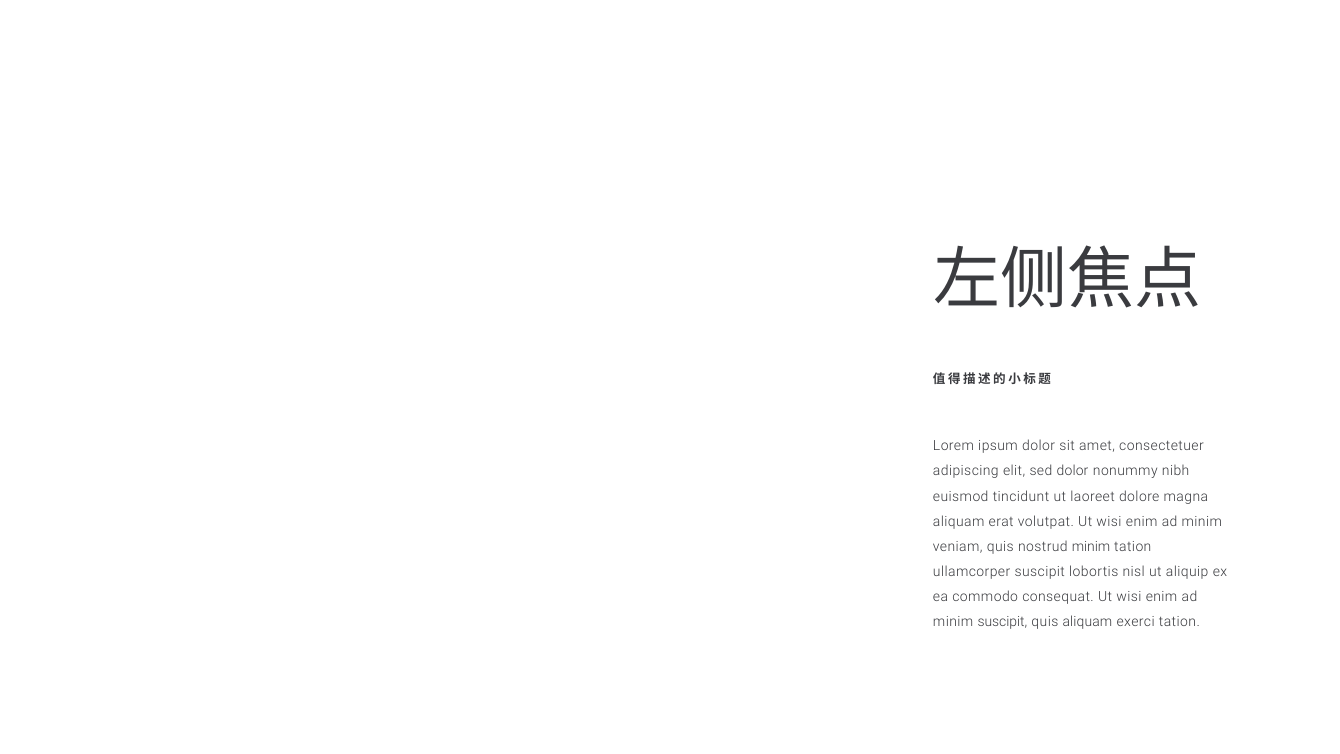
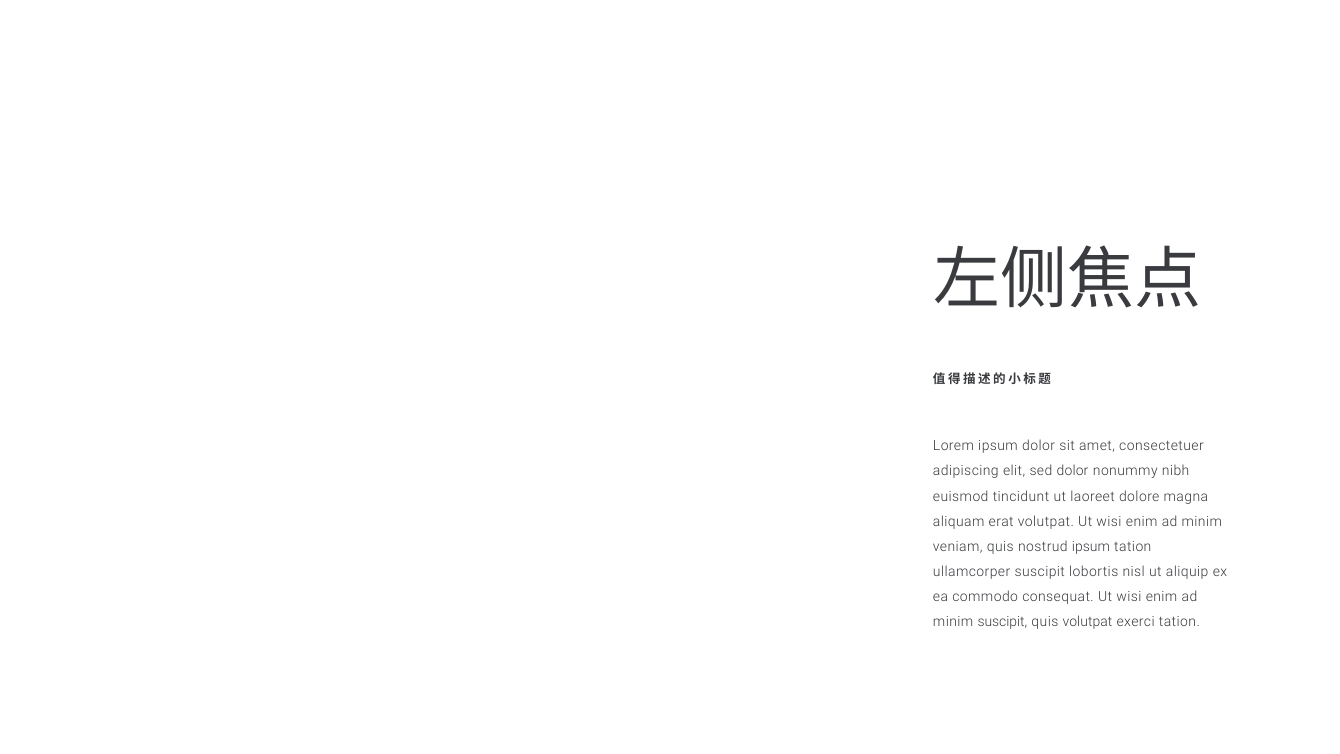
nostrud minim: minim -> ipsum (1091, 547)
quis aliquam: aliquam -> volutpat (1087, 622)
